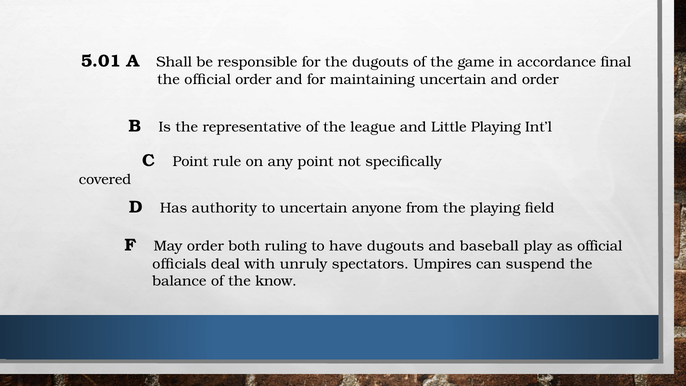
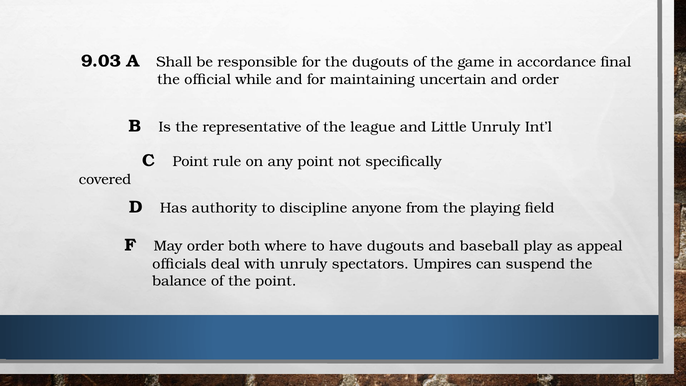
5.01: 5.01 -> 9.03 (101, 61)
official order: order -> while (253, 80)
Little Playing: Playing -> Unruly (496, 127)
to uncertain: uncertain -> discipline (313, 208)
ruling: ruling -> where (286, 246)
as official: official -> appeal (600, 246)
the know: know -> point (276, 281)
